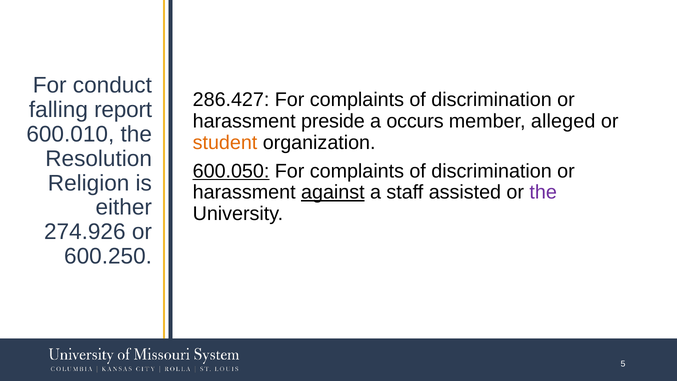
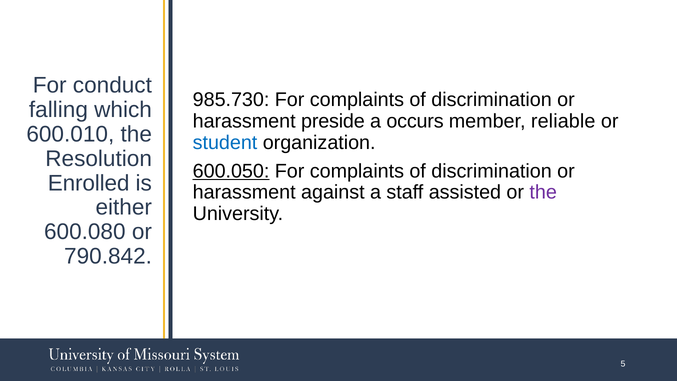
286.427: 286.427 -> 985.730 (231, 100)
report: report -> which (123, 110)
alleged: alleged -> reliable (563, 121)
student colour: orange -> blue (225, 143)
Religion: Religion -> Enrolled (89, 183)
against underline: present -> none (333, 192)
274.926: 274.926 -> 600.080 (85, 232)
600.250: 600.250 -> 790.842 (108, 256)
